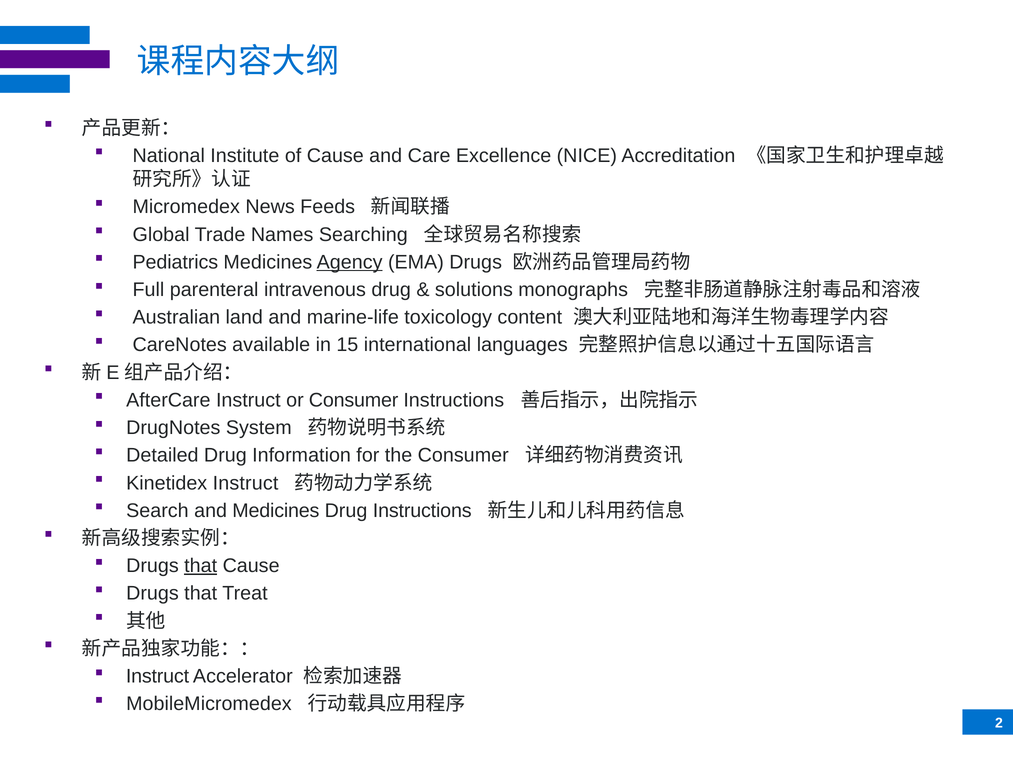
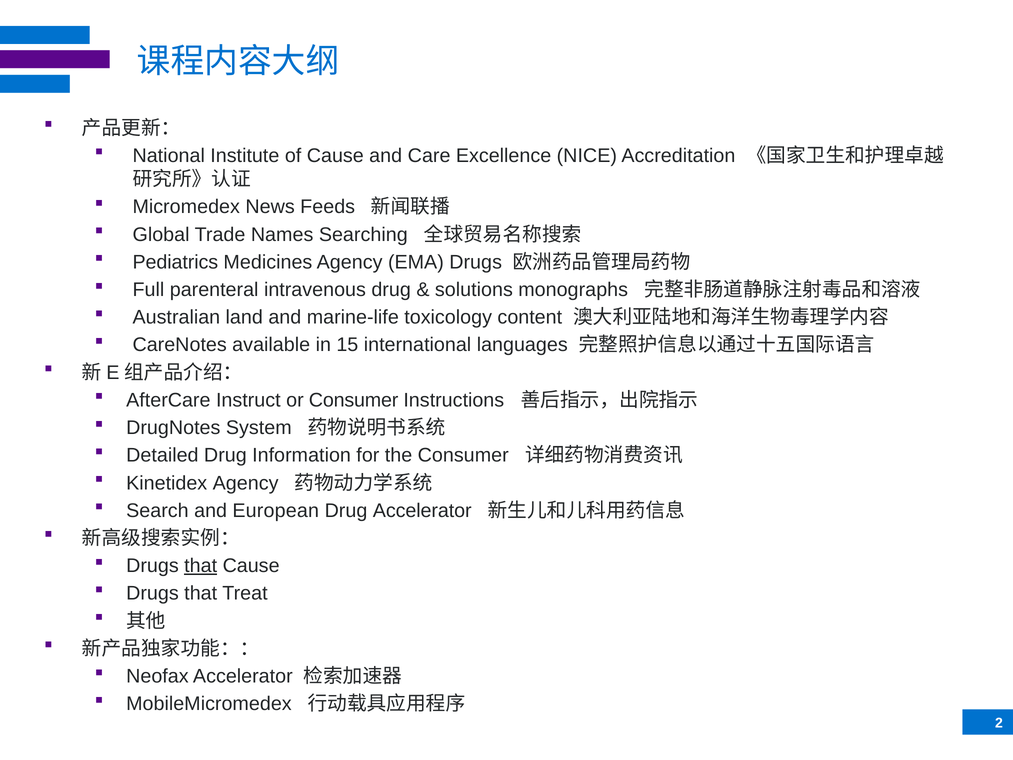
Agency underline: present -> none (350, 262)
Kinetidex Instruct: Instruct -> Agency (246, 483)
and Medicines: Medicines -> European (276, 510)
Drug Instructions: Instructions -> Accelerator (422, 510)
Instruct: Instruct -> Neofax (157, 676)
